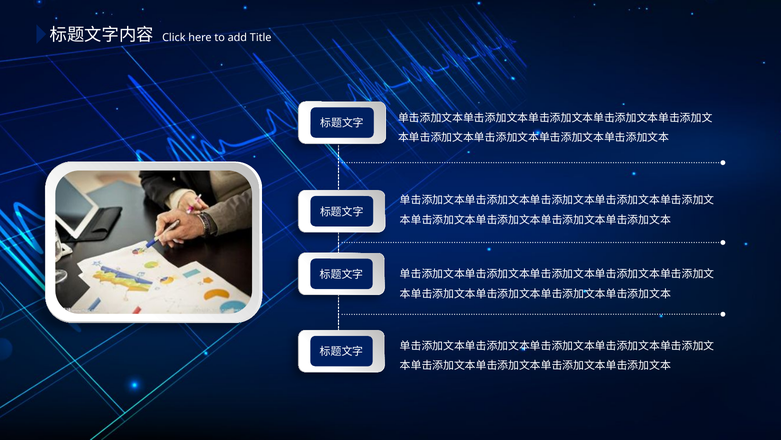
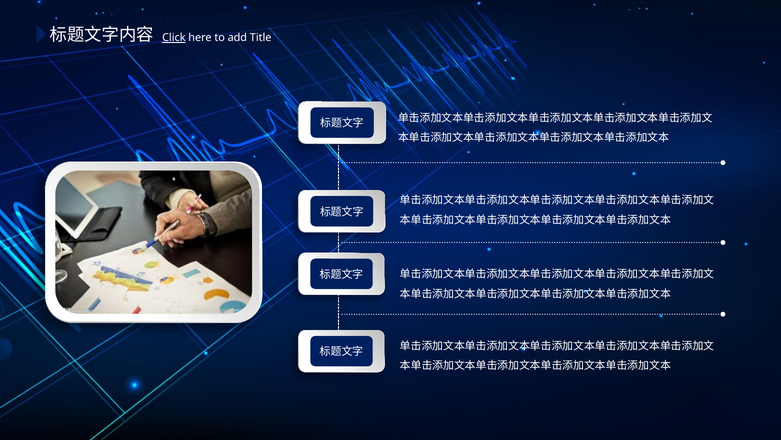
Click underline: none -> present (174, 38)
